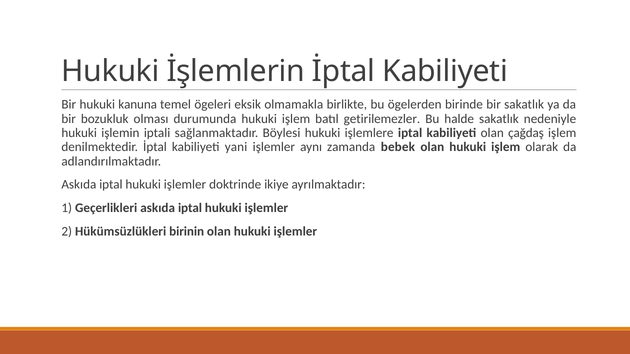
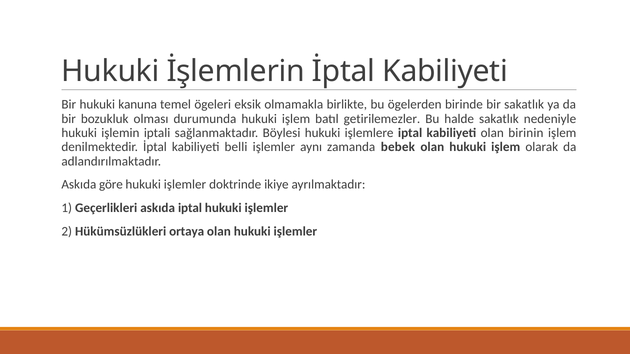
çağdaş: çağdaş -> birinin (526, 133)
yani: yani -> belli (236, 147)
iptal: iptal -> göre (111, 185)
birinin: birinin -> ortaya (187, 232)
